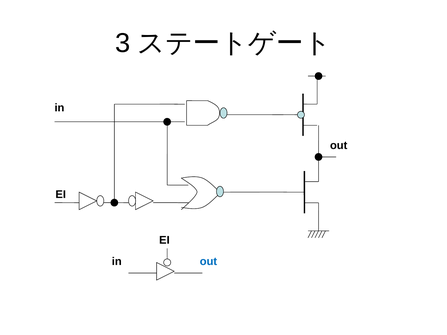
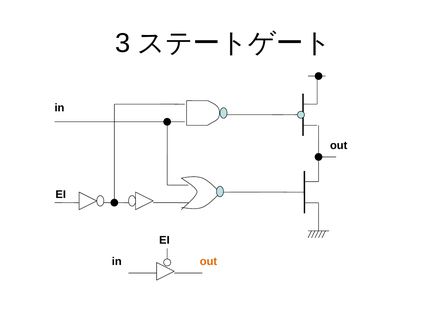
out colour: blue -> orange (208, 262)
